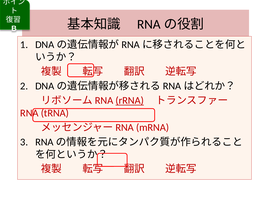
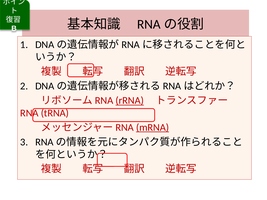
mRNA underline: none -> present (153, 128)
